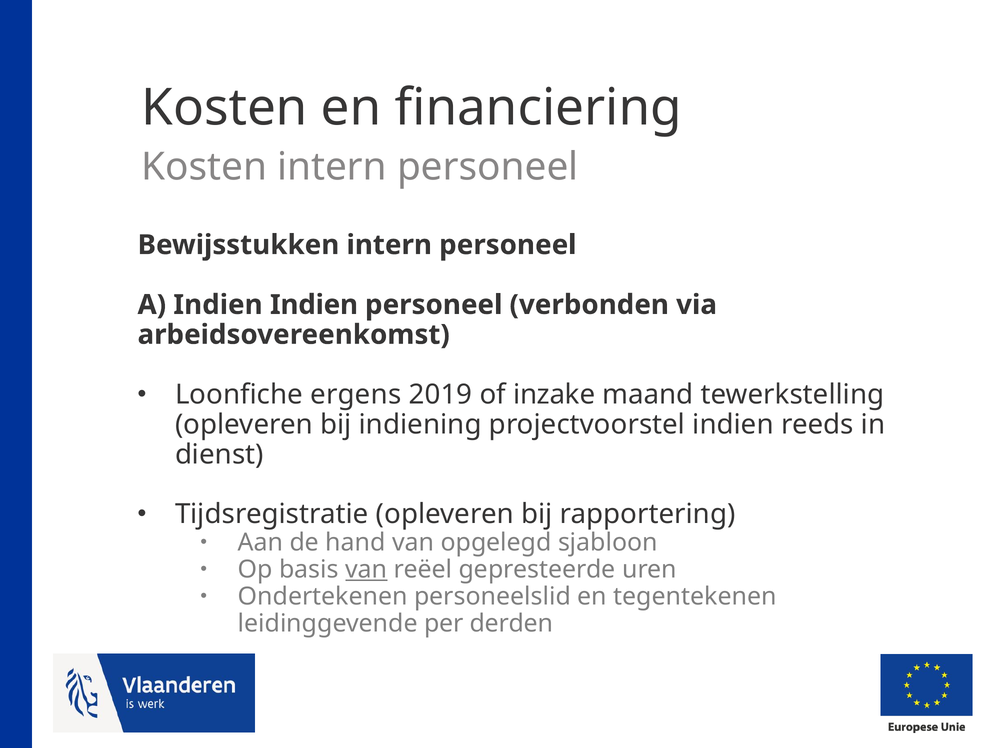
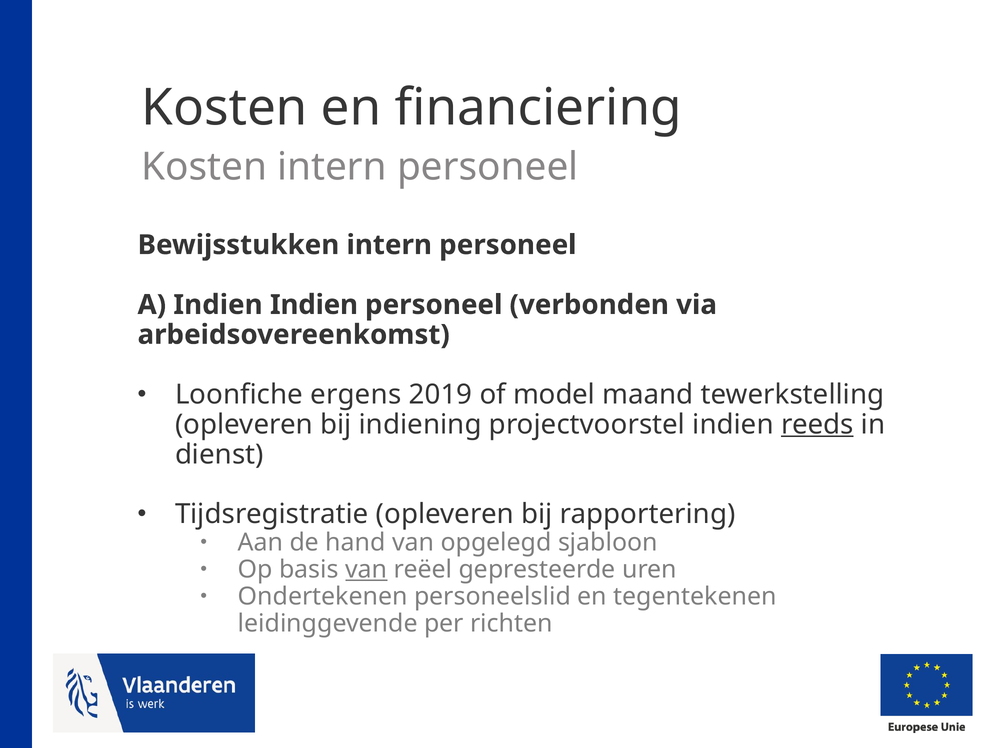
inzake: inzake -> model (554, 395)
reeds underline: none -> present (817, 425)
derden: derden -> richten (511, 624)
